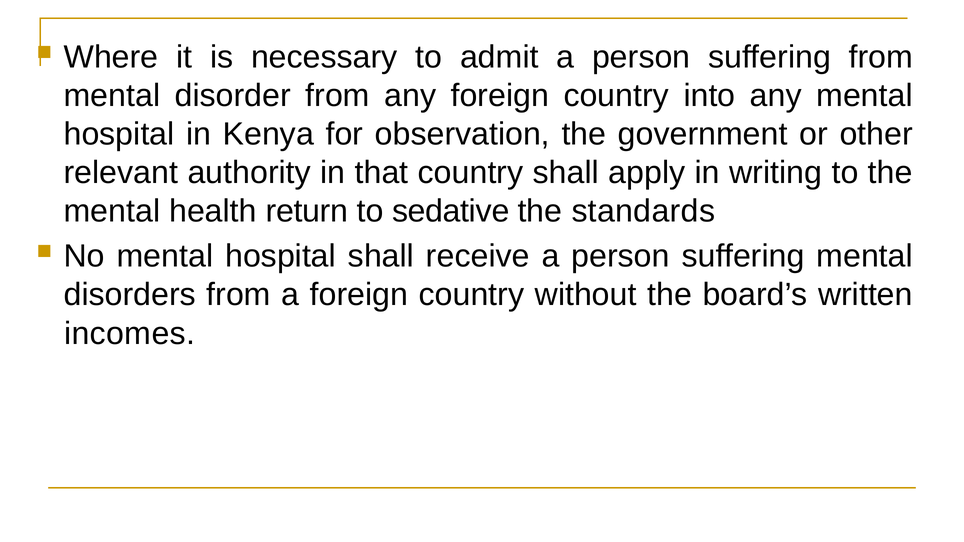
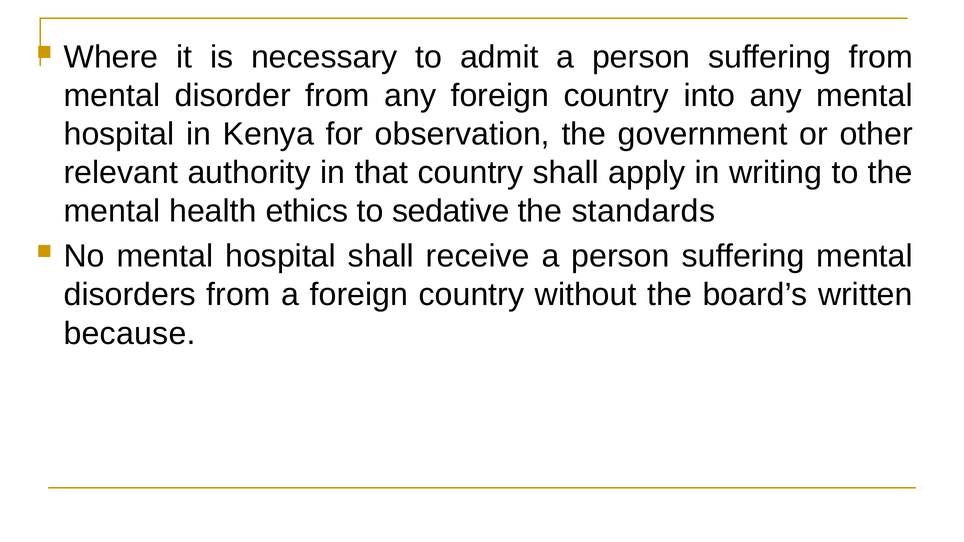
return: return -> ethics (307, 211)
incomes: incomes -> because (130, 334)
